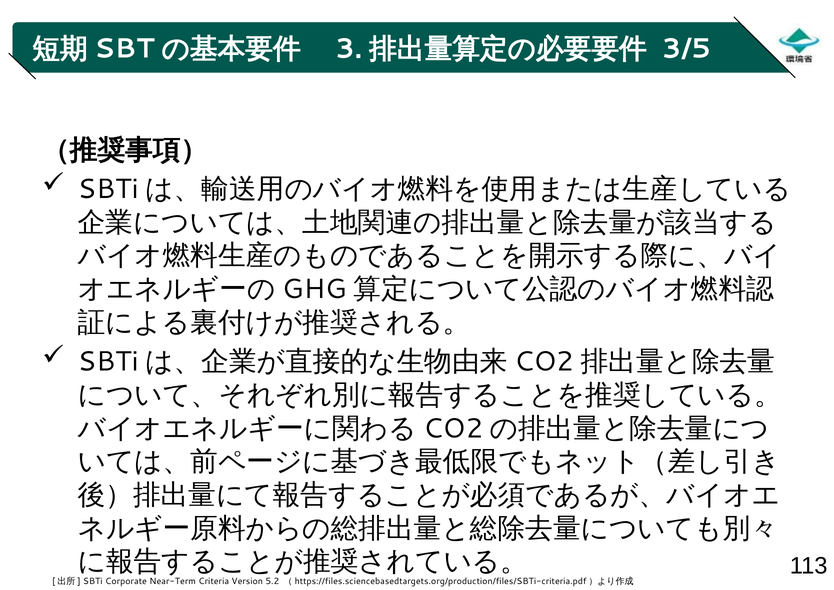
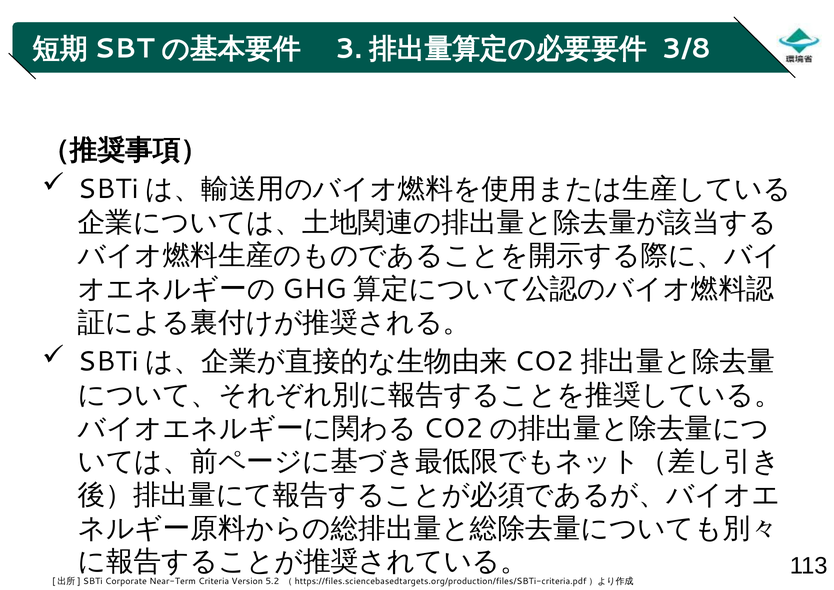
3/5: 3/5 -> 3/8 (686, 49)
